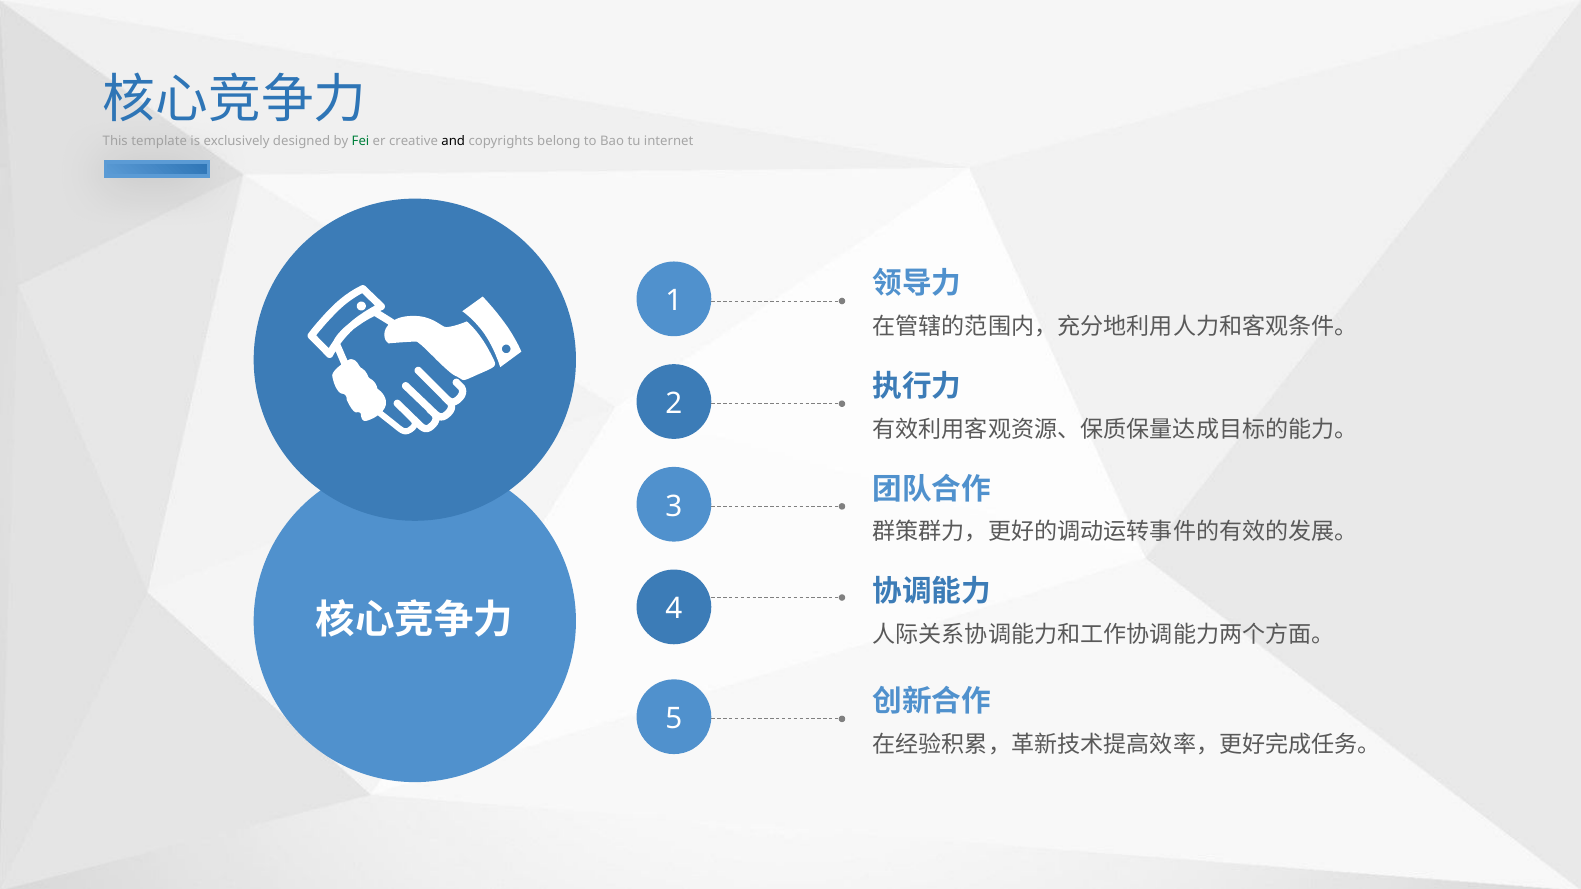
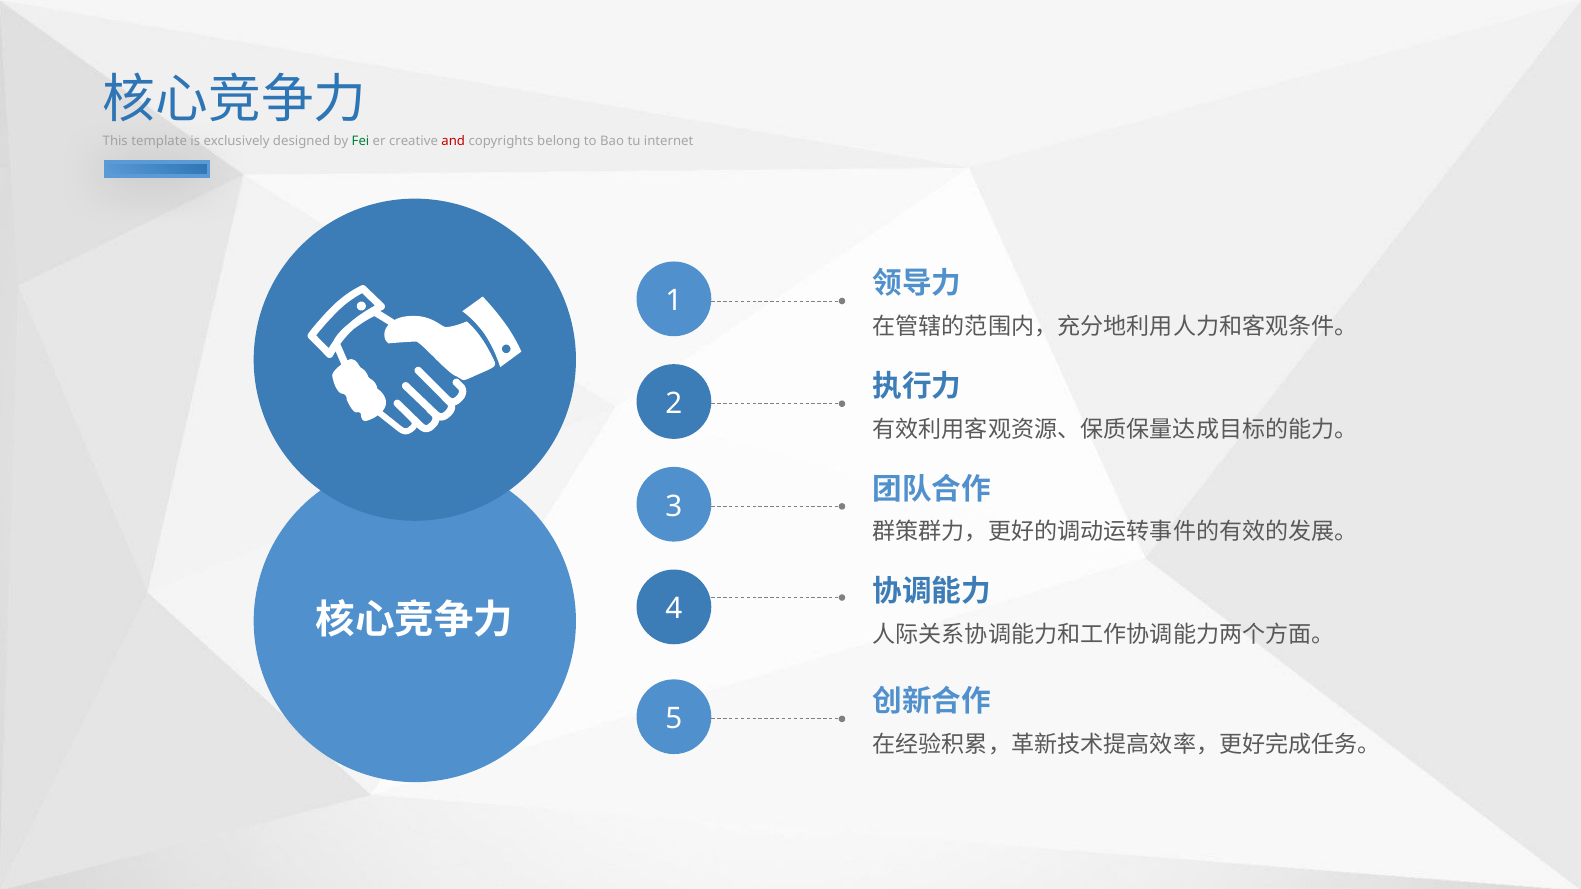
and colour: black -> red (453, 141)
